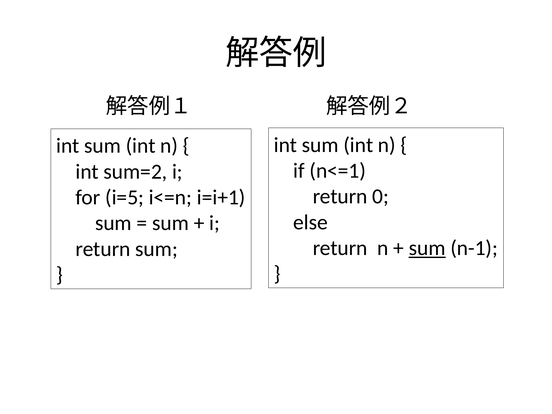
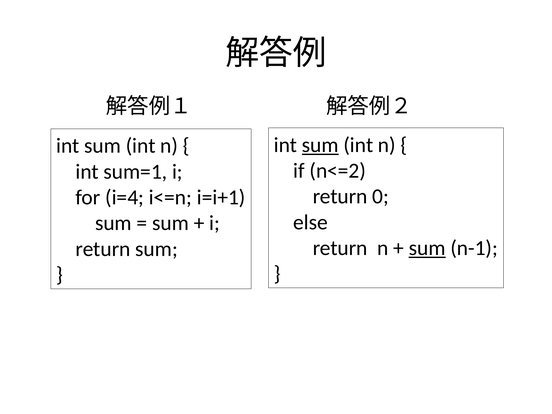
sum underline: none -> present (320, 145)
n<=1: n<=1 -> n<=2 (338, 171)
sum=2: sum=2 -> sum=1 (135, 172)
i=5: i=5 -> i=4 (125, 197)
